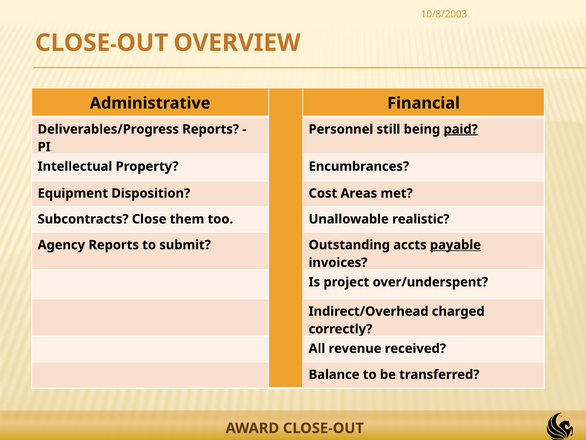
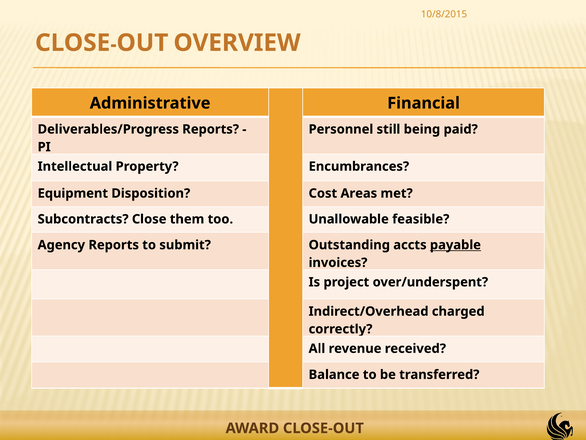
10/8/2003: 10/8/2003 -> 10/8/2015 (444, 14)
paid underline: present -> none (461, 129)
realistic: realistic -> feasible (421, 219)
